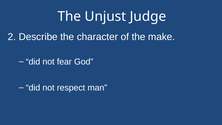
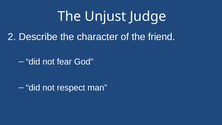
make: make -> friend (162, 37)
